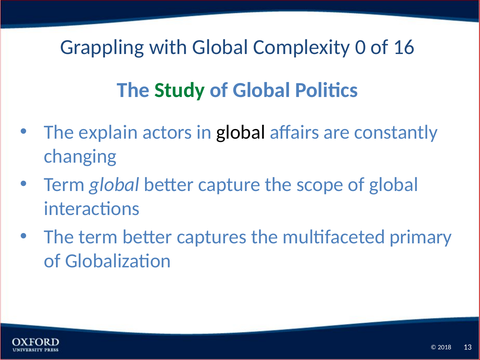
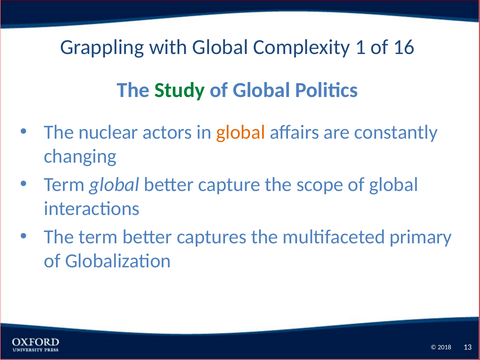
0: 0 -> 1 (360, 47)
explain: explain -> nuclear (108, 132)
global colour: black -> orange (241, 132)
